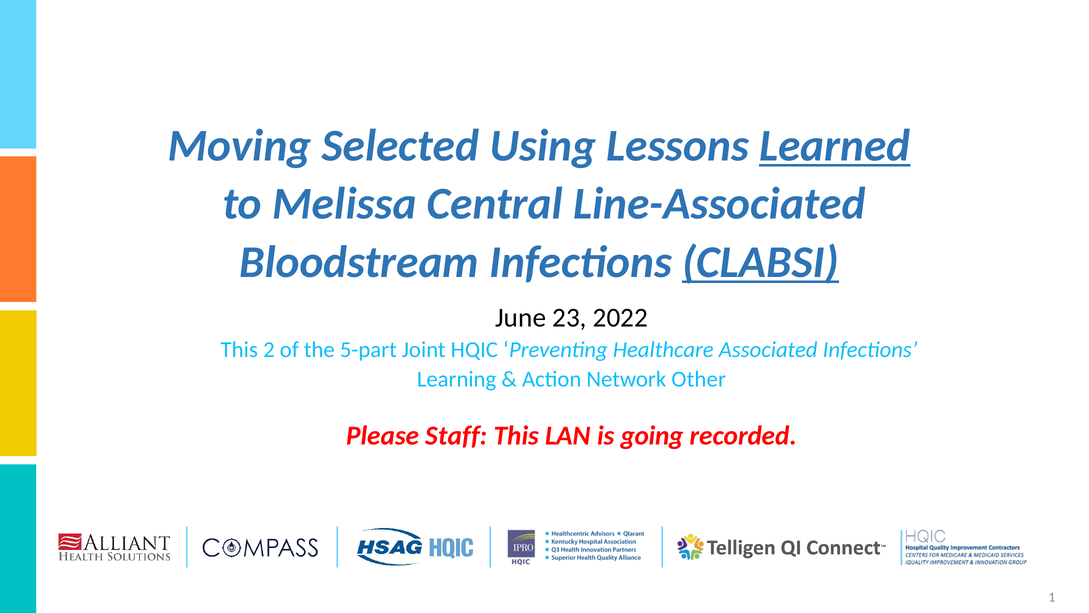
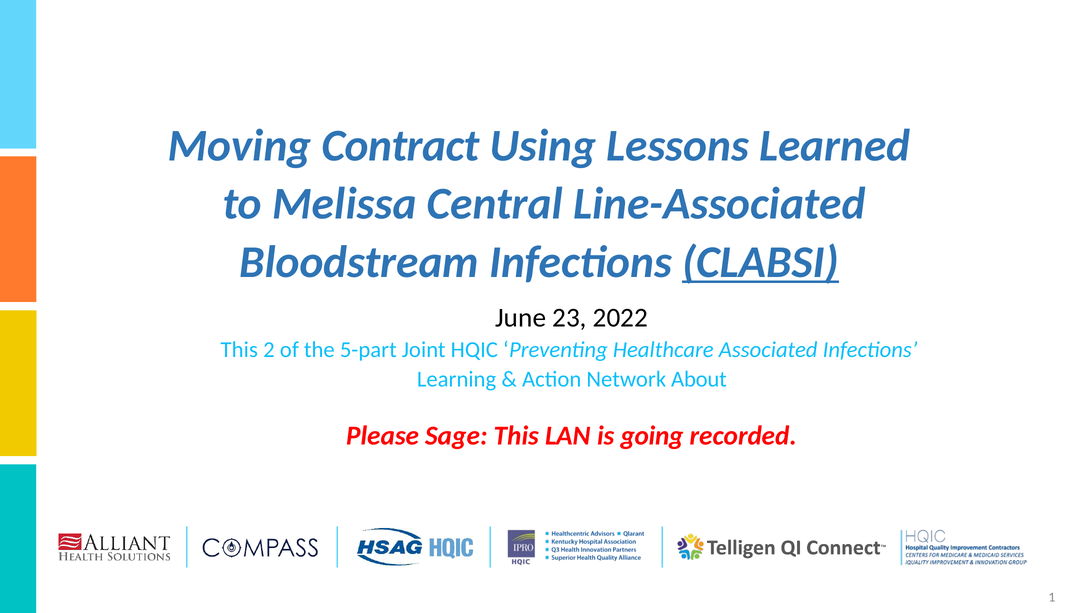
Selected: Selected -> Contract (401, 146)
Learned underline: present -> none (835, 146)
Other: Other -> About (699, 379)
Staff: Staff -> Sage (456, 435)
